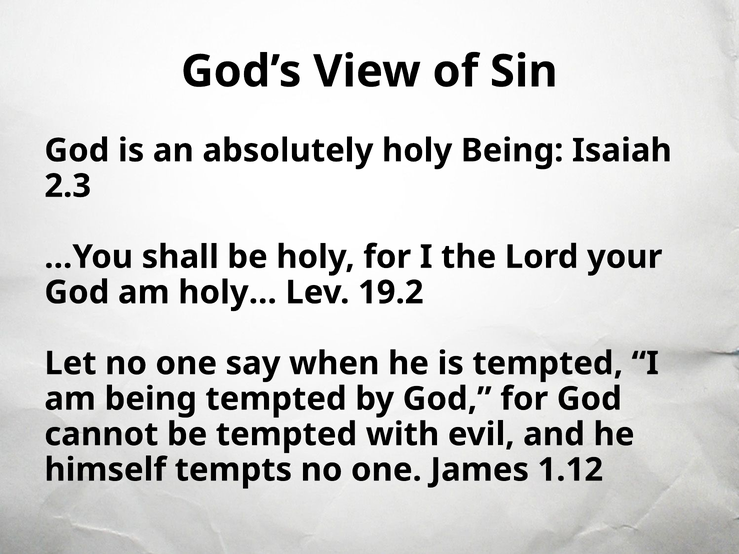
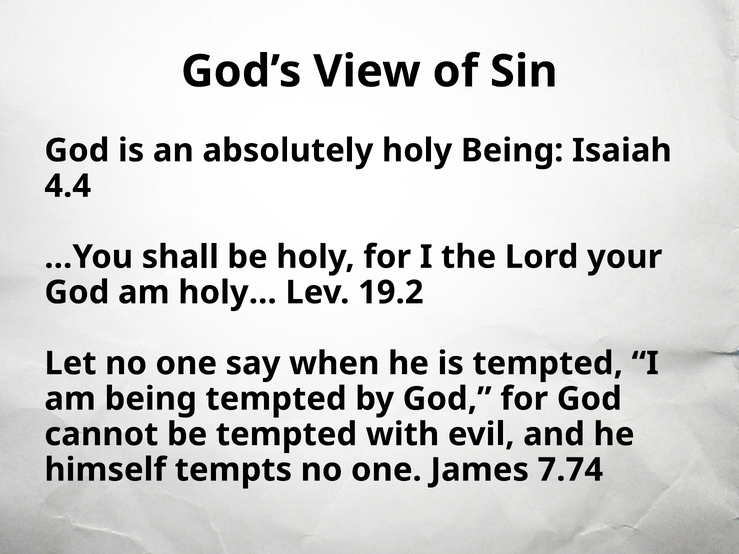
2.3: 2.3 -> 4.4 (68, 186)
1.12: 1.12 -> 7.74 (570, 470)
